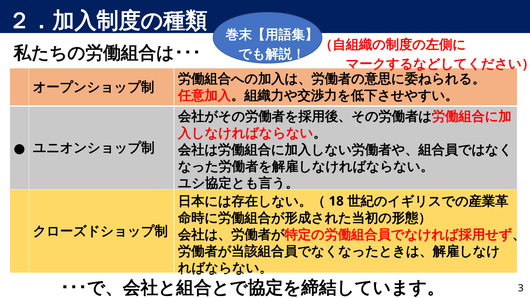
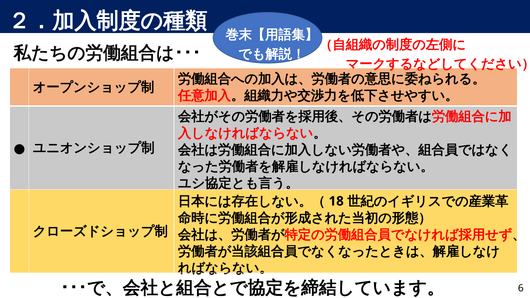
3: 3 -> 6 (521, 288)
